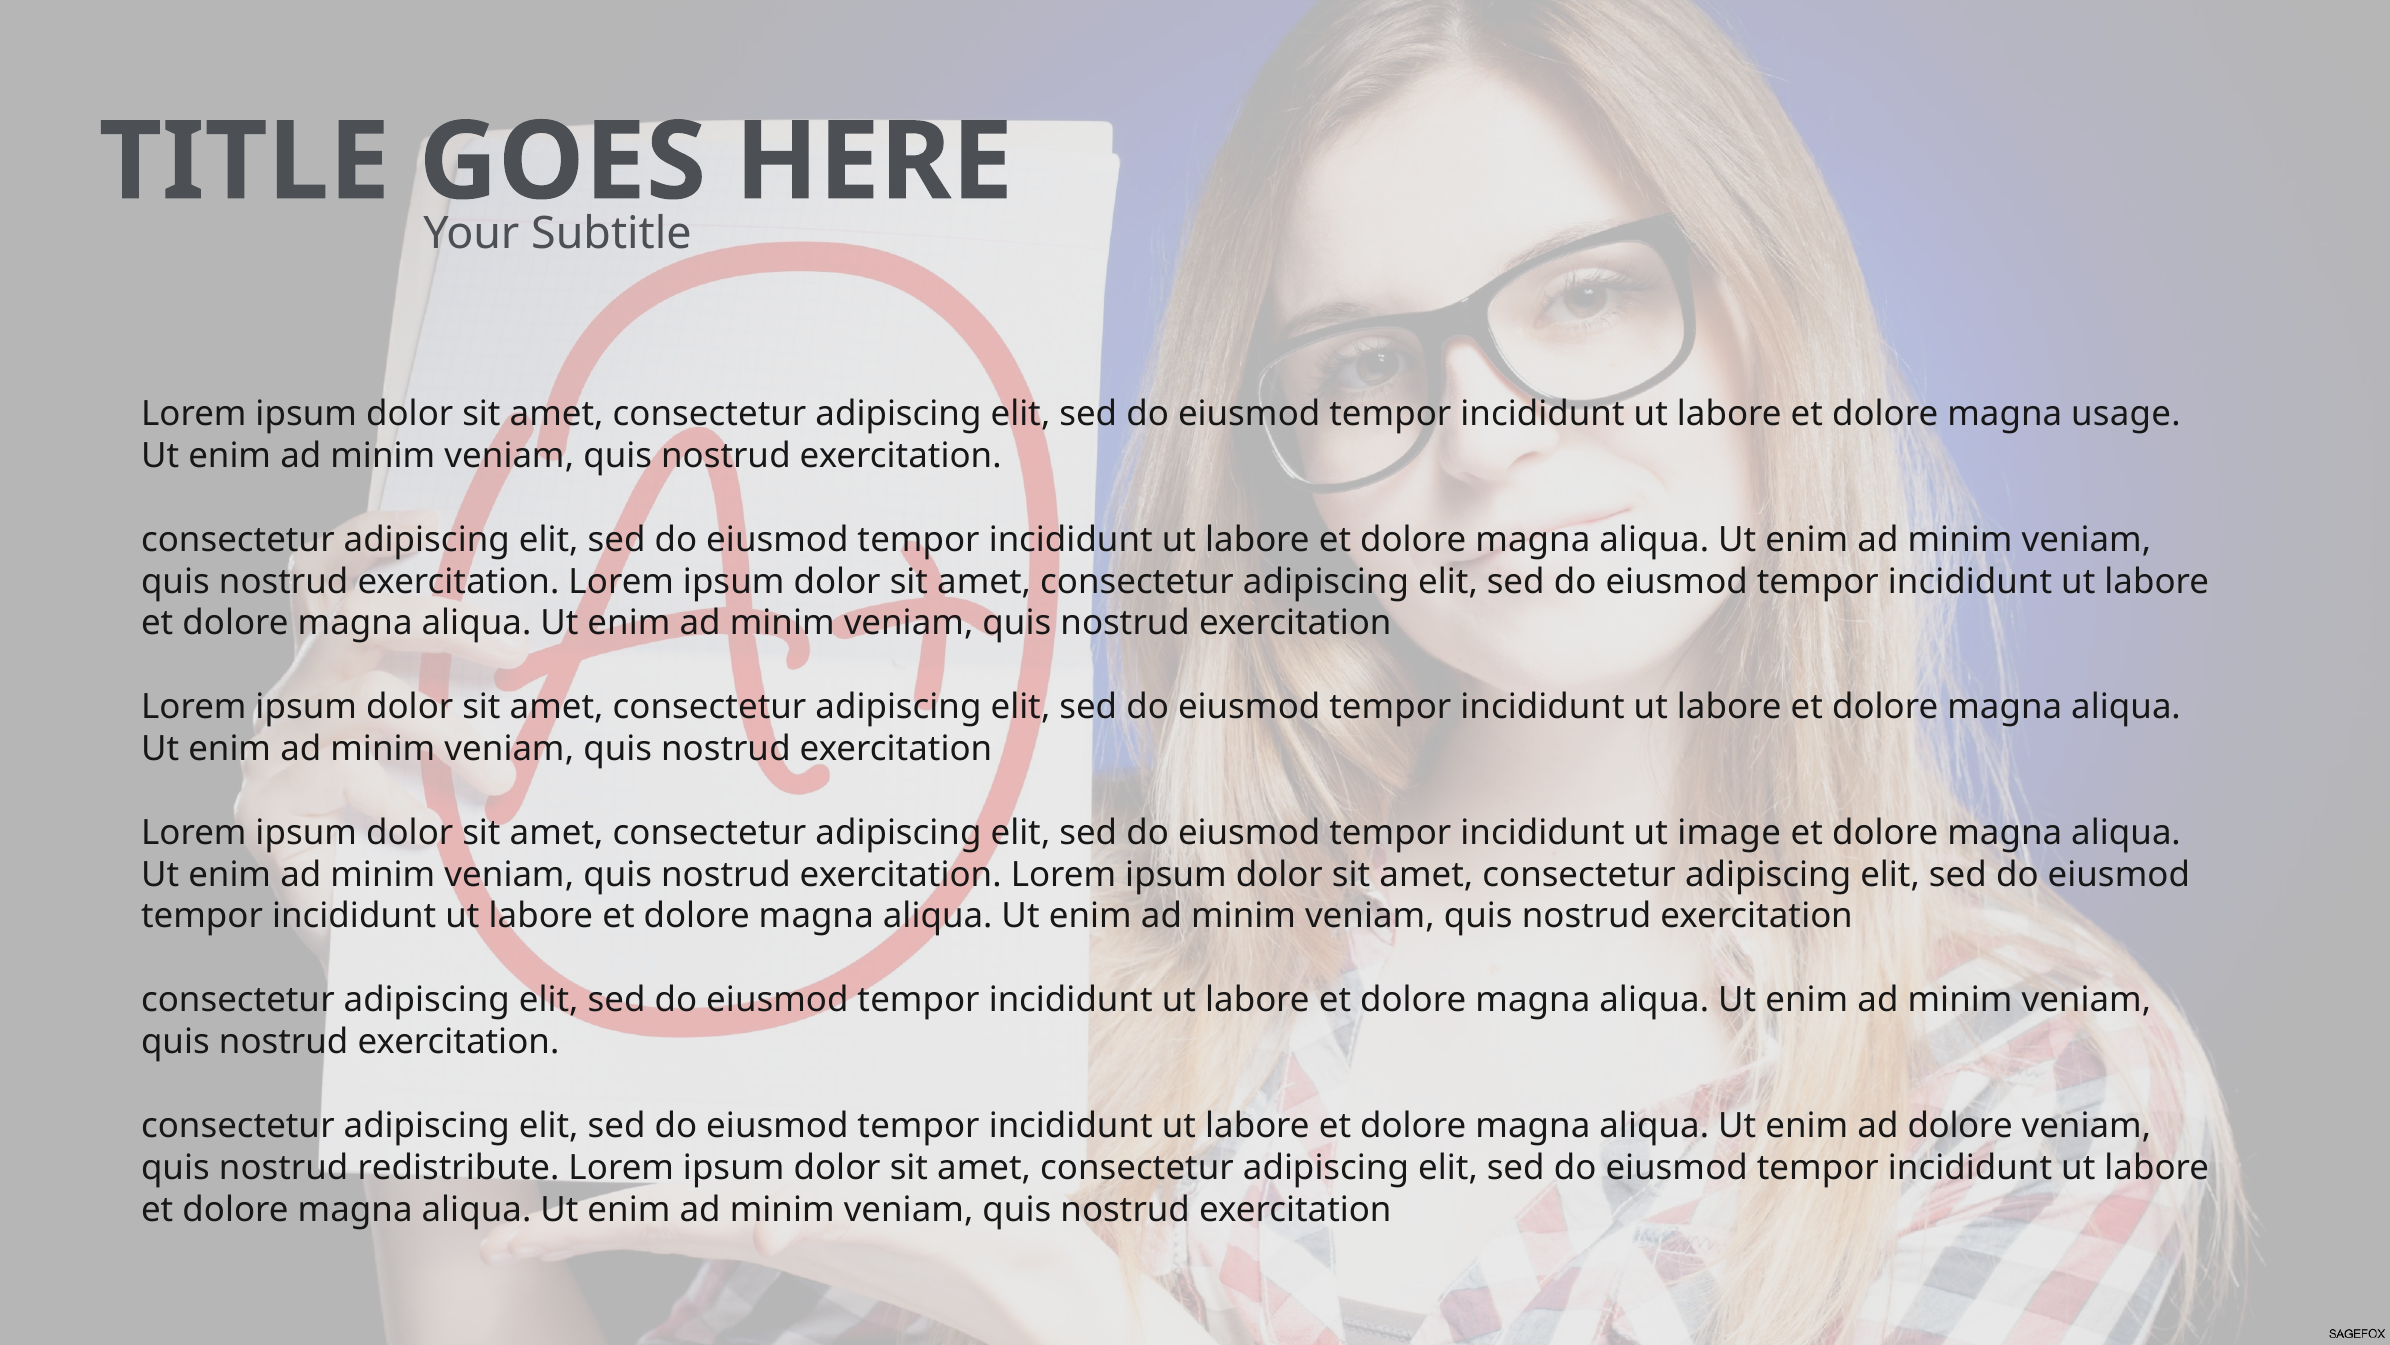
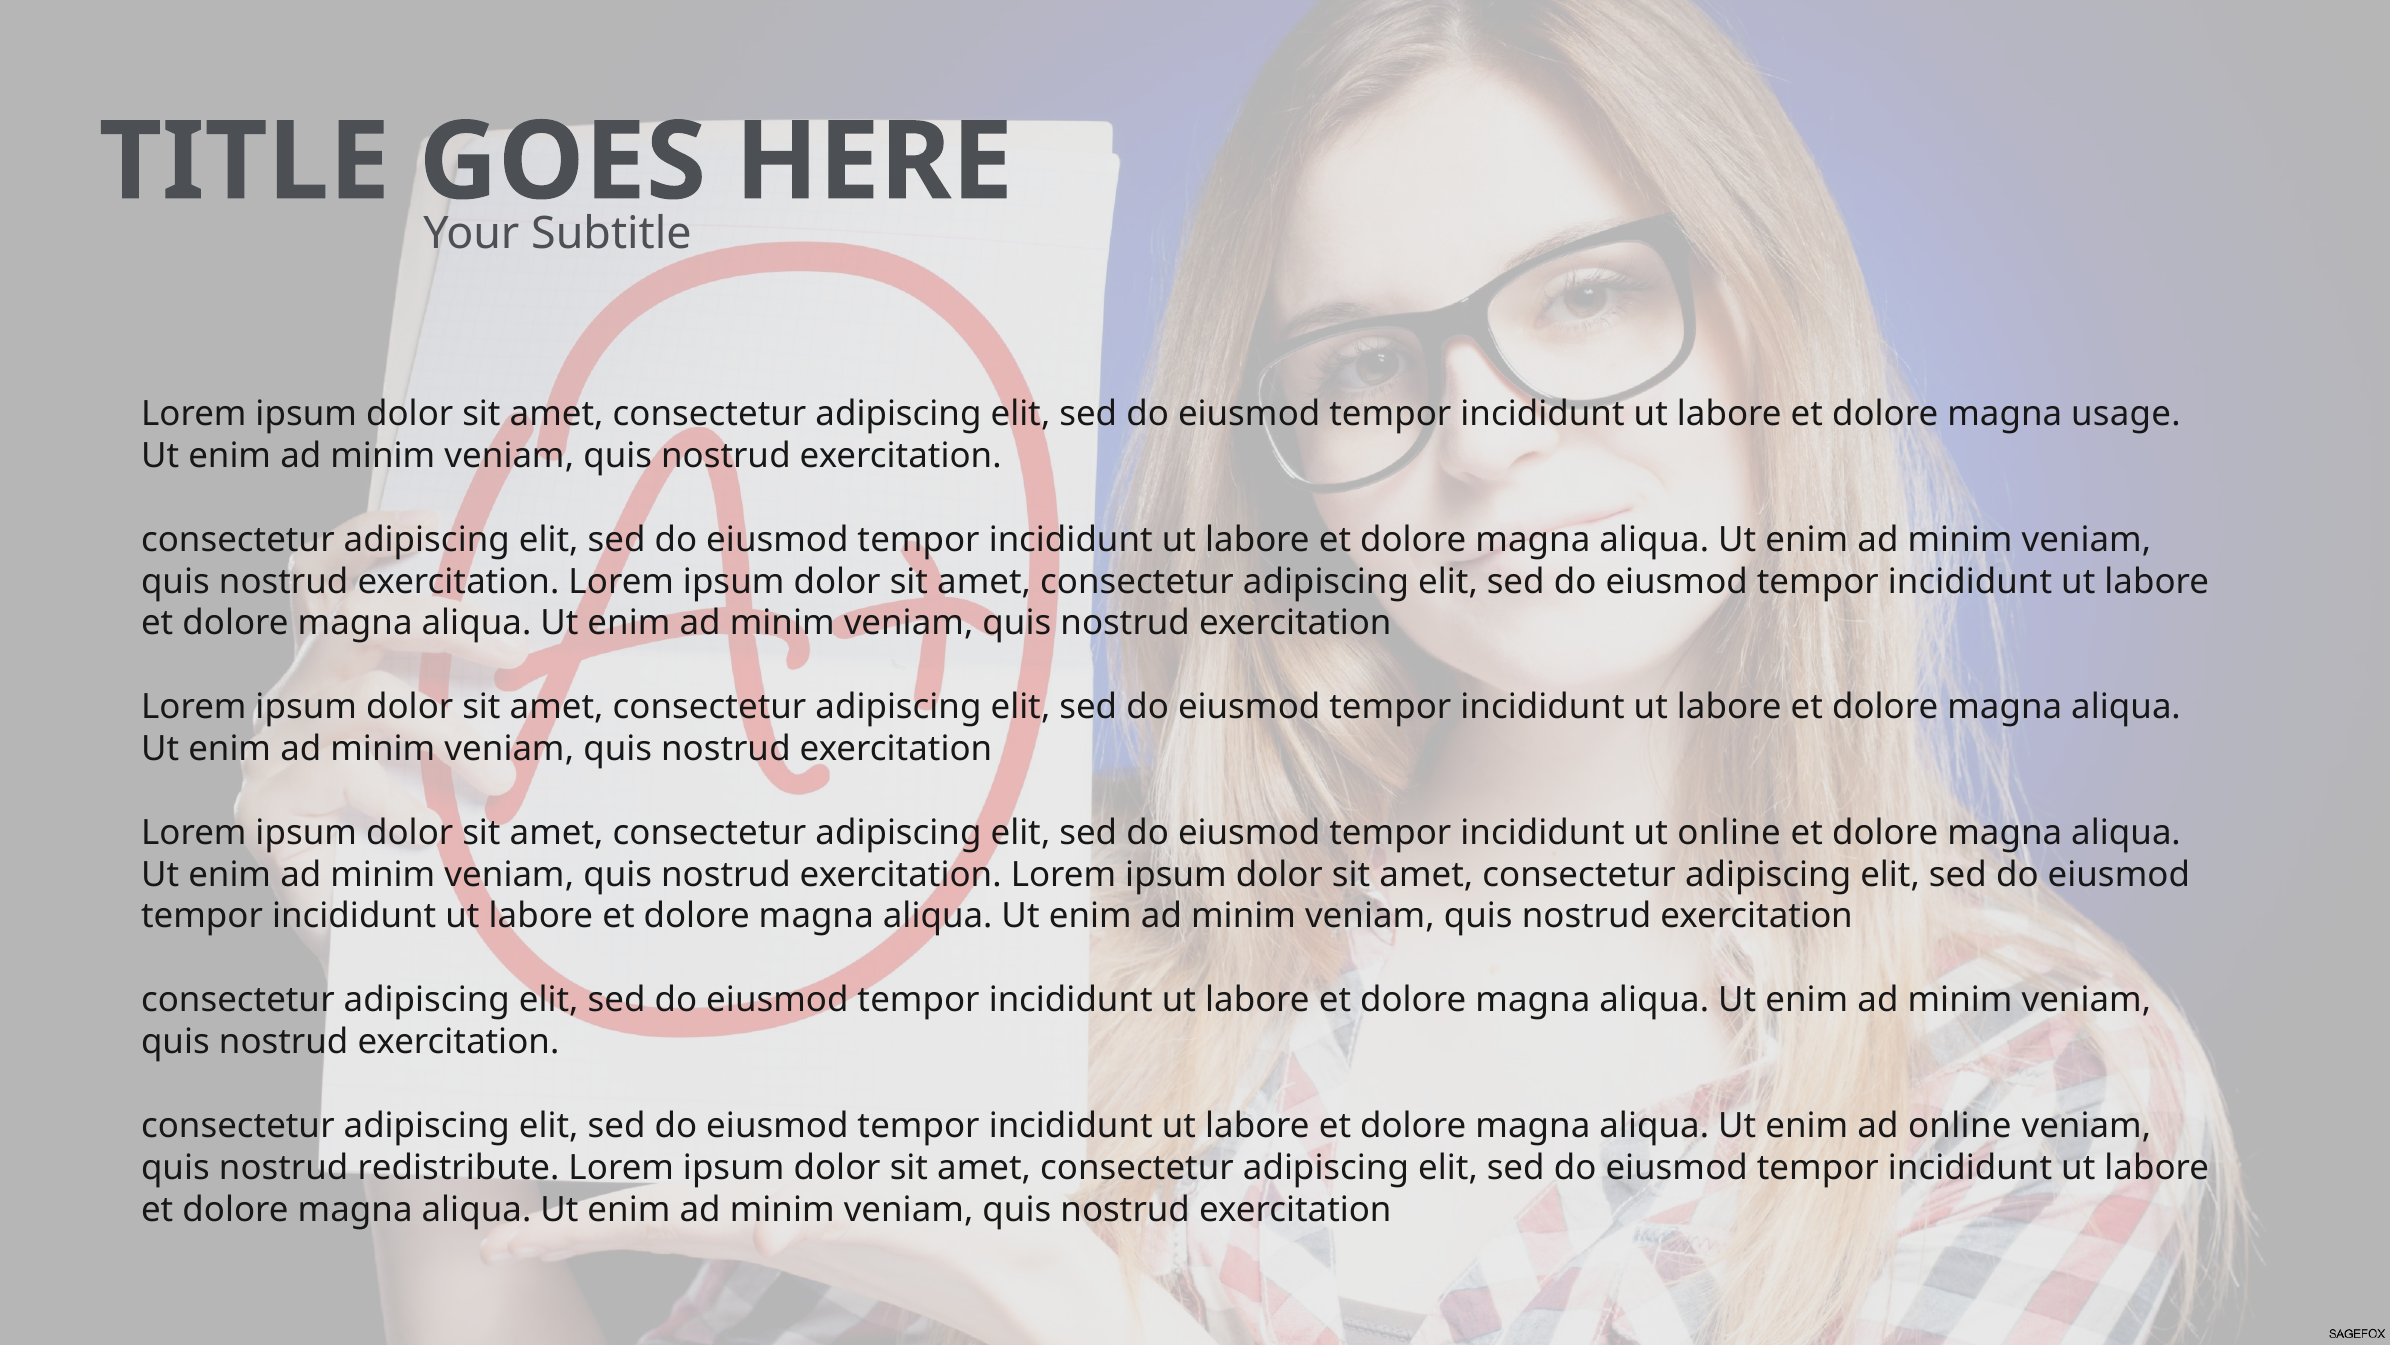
ut image: image -> online (1729, 832)
ad dolore: dolore -> online (1960, 1125)
